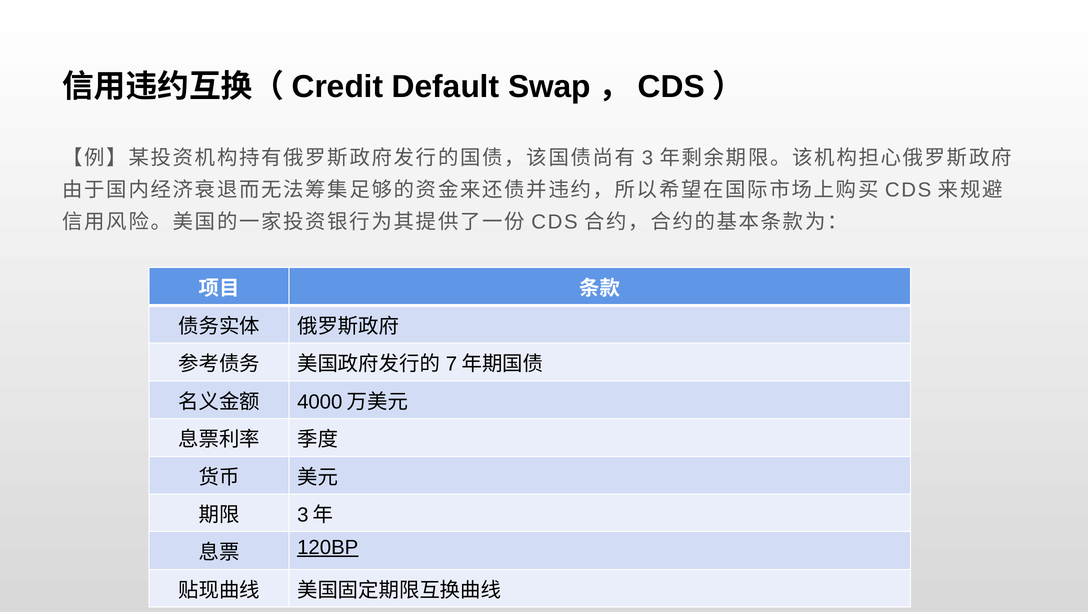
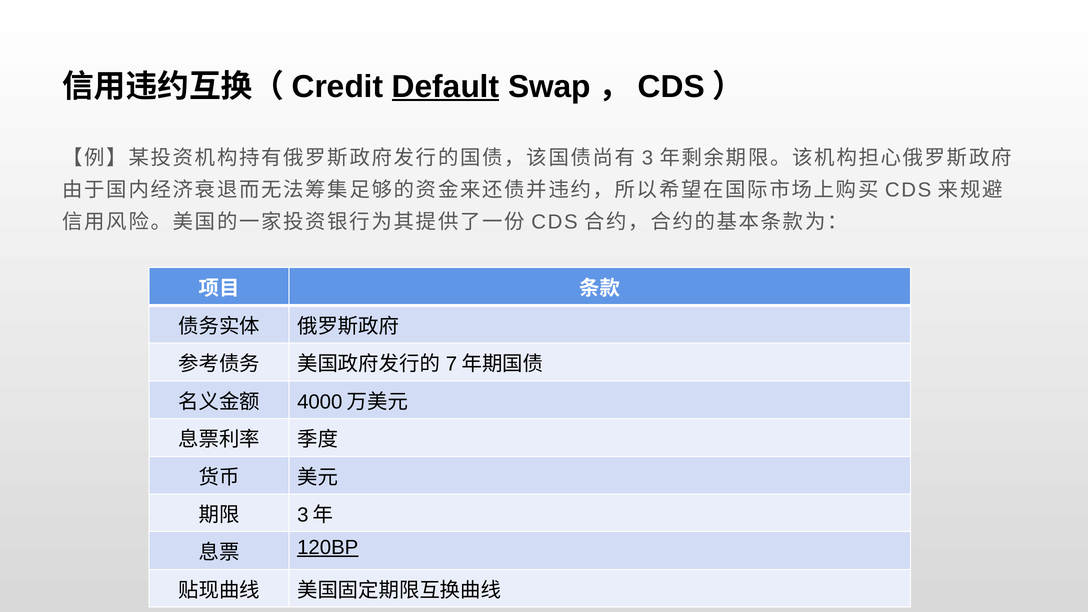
Default underline: none -> present (446, 87)
